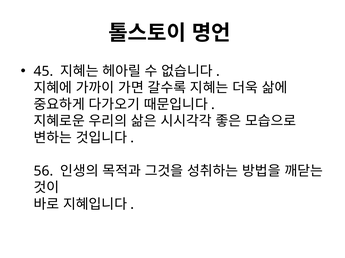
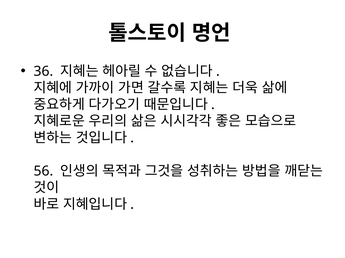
45: 45 -> 36 (43, 71)
